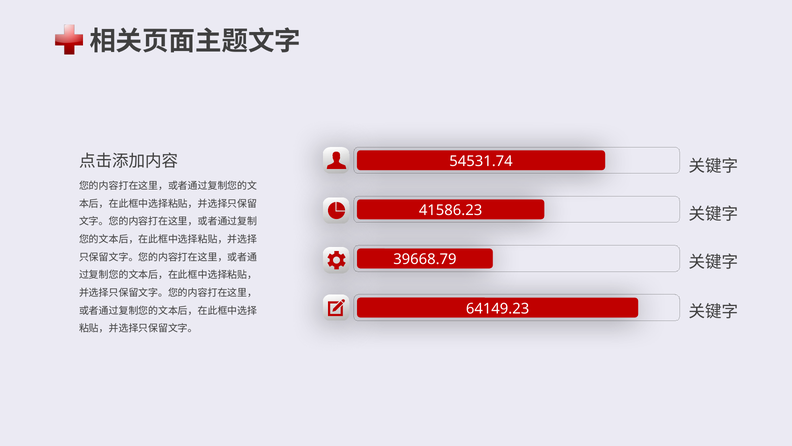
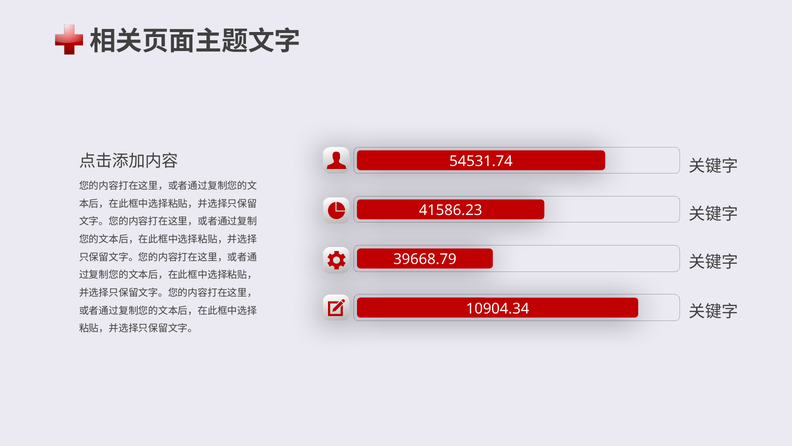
64149.23: 64149.23 -> 10904.34 (498, 308)
